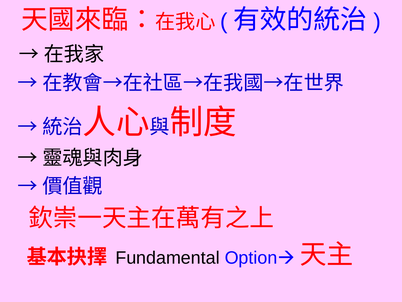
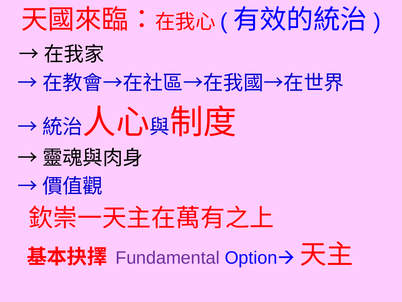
Fundamental colour: black -> purple (168, 257)
